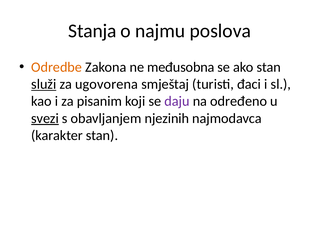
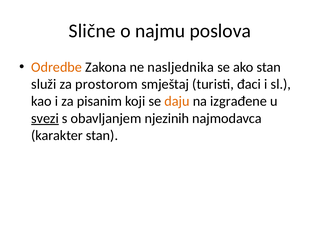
Stanja: Stanja -> Slične (92, 31)
međusobna: međusobna -> nasljednika (181, 67)
služi underline: present -> none (44, 84)
ugovorena: ugovorena -> prostorom (107, 84)
daju colour: purple -> orange (177, 101)
određeno: određeno -> izgrađene (239, 101)
